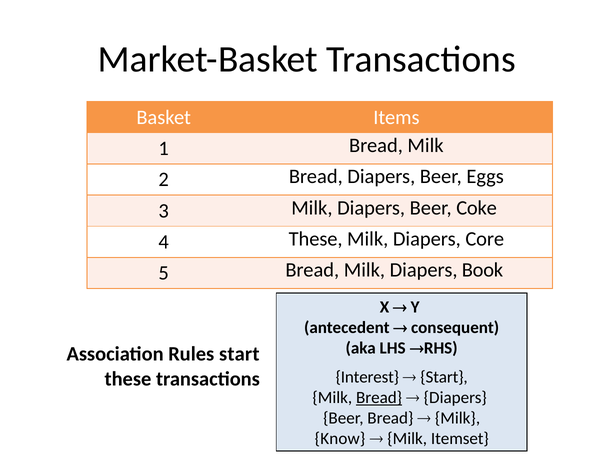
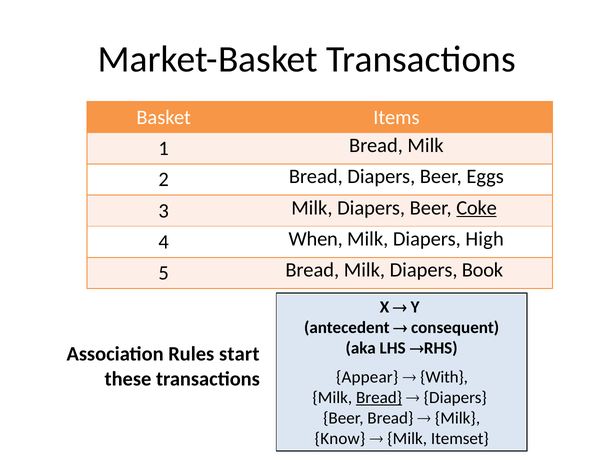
Coke underline: none -> present (477, 208)
4 These: These -> When (316, 239)
Core: Core -> High (485, 239)
Interest: Interest -> Appear (367, 377)
Start: Start -> With (444, 377)
